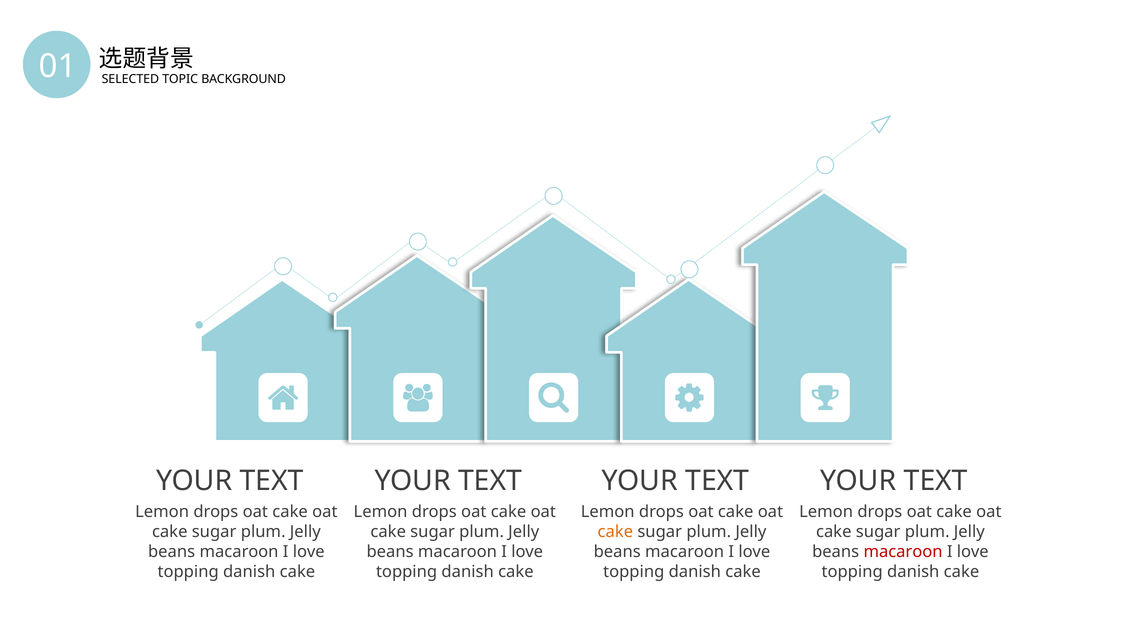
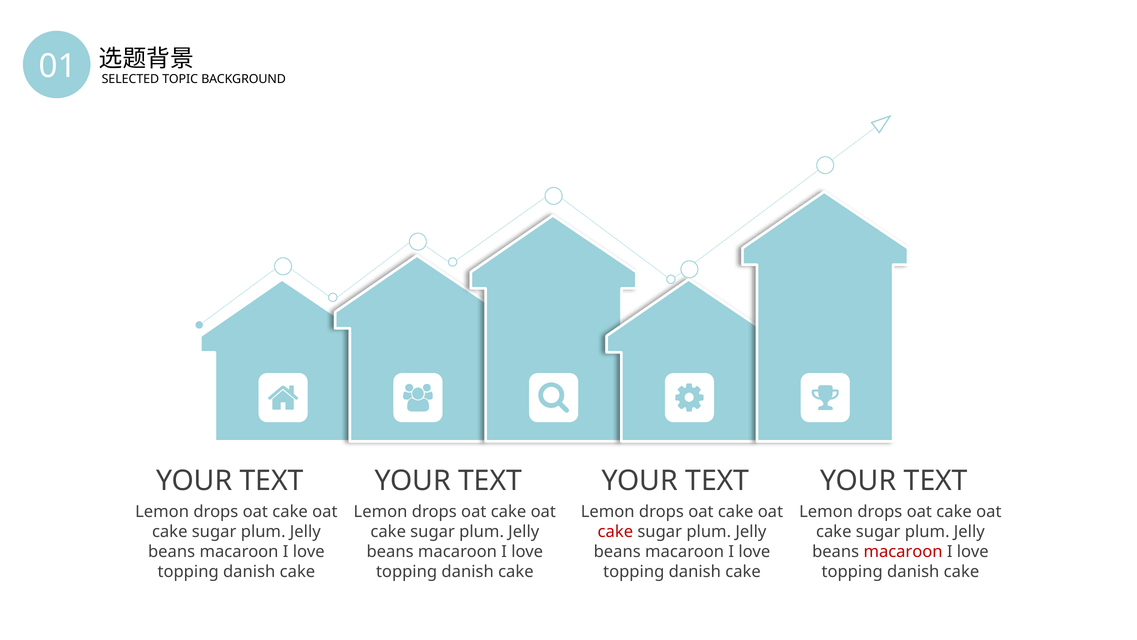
cake colour: orange -> red (615, 531)
